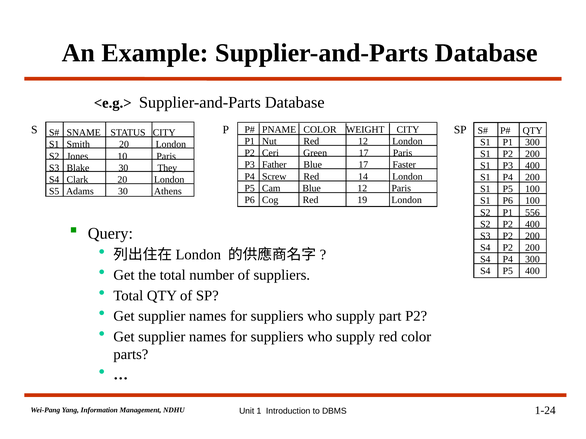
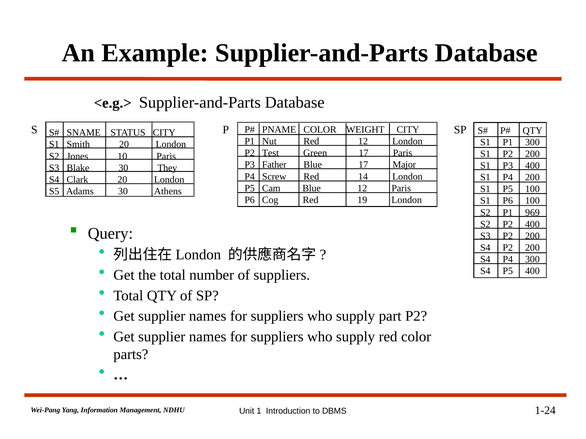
Ceri: Ceri -> Test (270, 153)
Faster: Faster -> Major (404, 165)
556: 556 -> 969 (532, 213)
